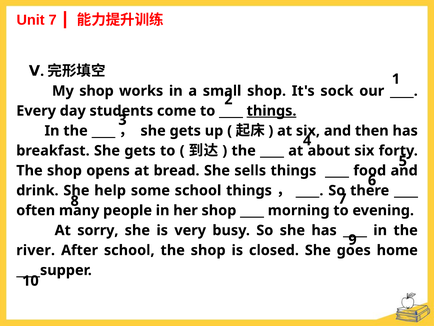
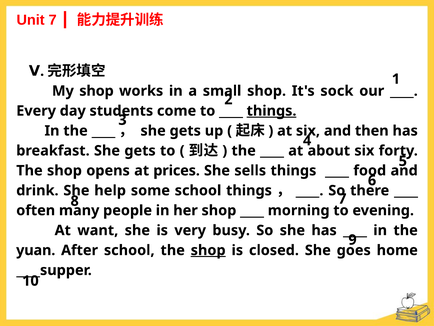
bread: bread -> prices (177, 170)
sorry: sorry -> want (98, 230)
river: river -> yuan (36, 250)
shop underline: none -> present (208, 250)
